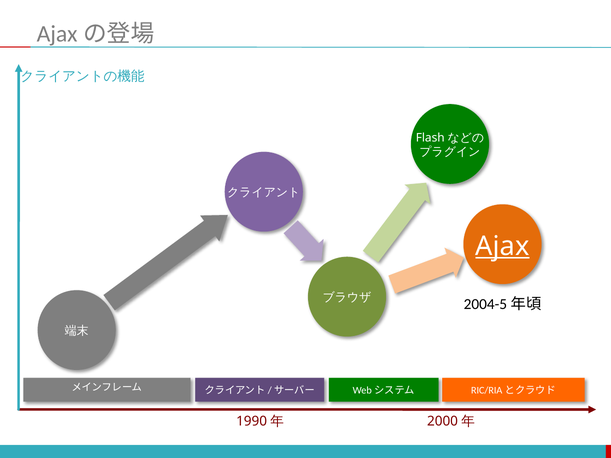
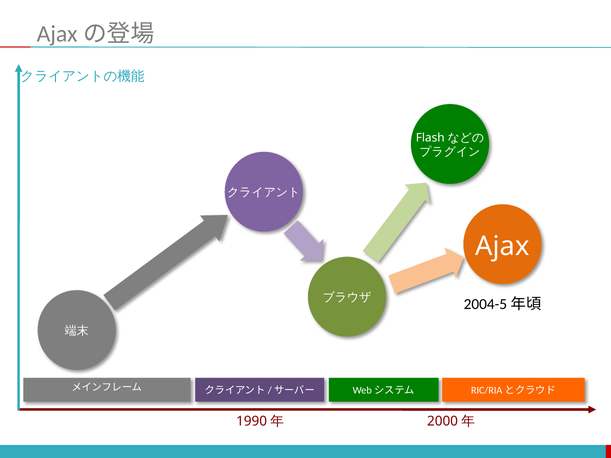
Ajax underline: present -> none (502, 246)
